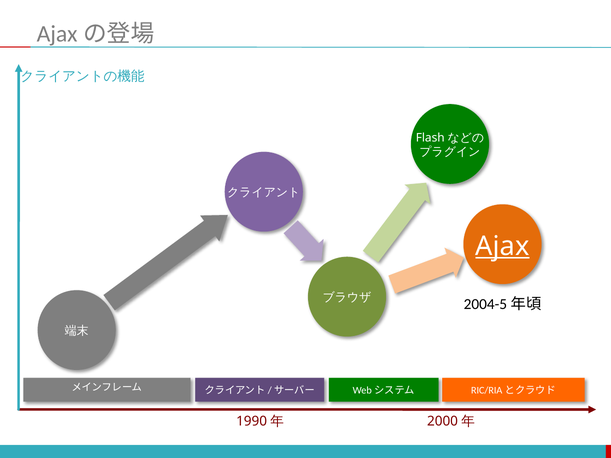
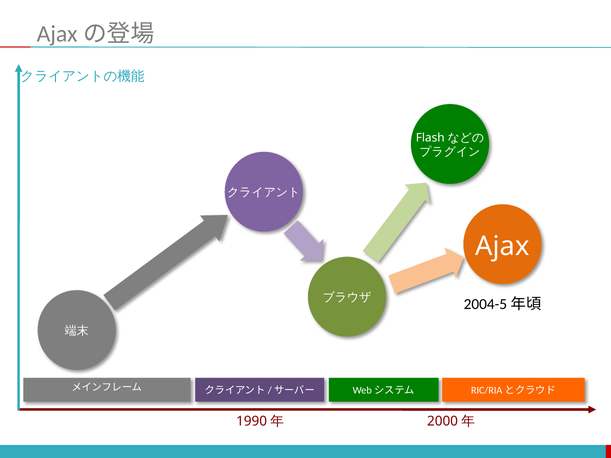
Ajax underline: present -> none (502, 246)
